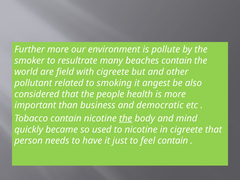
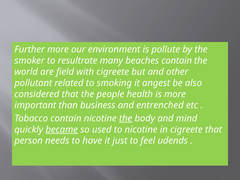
democratic: democratic -> entrenched (160, 105)
became underline: none -> present (62, 130)
feel contain: contain -> udends (173, 141)
